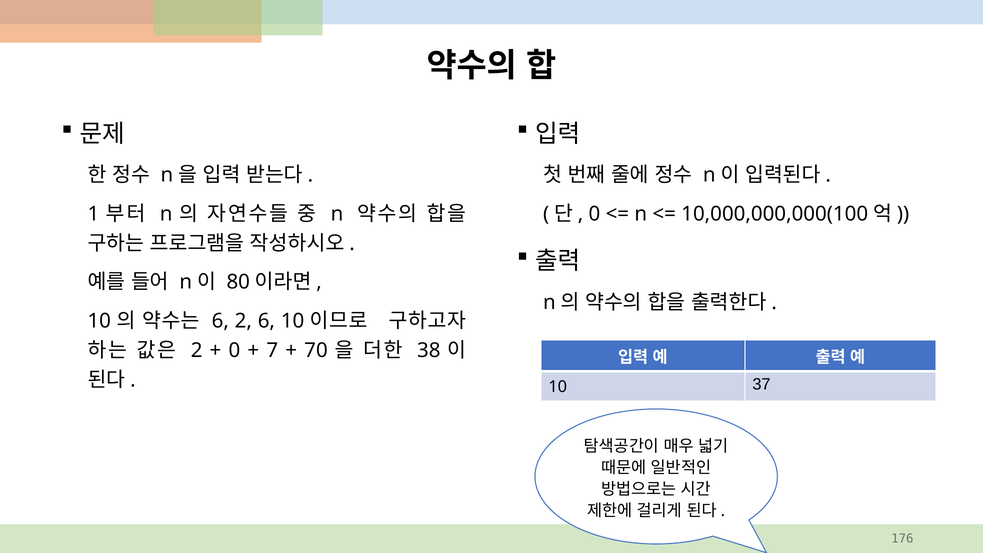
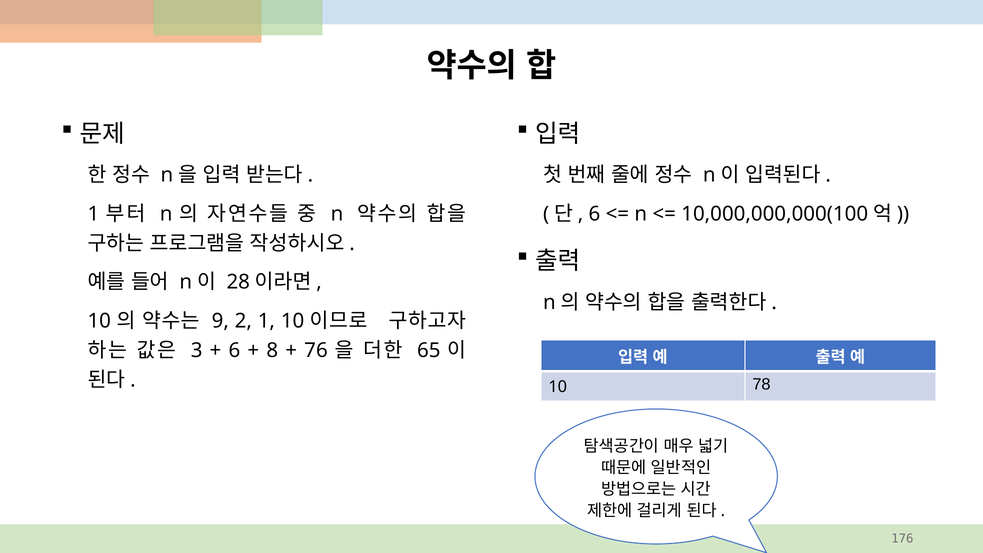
0: 0 -> 6 (594, 214)
80: 80 -> 28 (238, 282)
6: 6 -> 9 (220, 321)
2 6: 6 -> 1 (266, 321)
2: 2 -> 3 (197, 350)
0: 0 -> 6 (234, 350)
7: 7 -> 8 (272, 350)
70: 70 -> 76 (316, 350)
38: 38 -> 65 (429, 350)
37: 37 -> 78 (761, 384)
